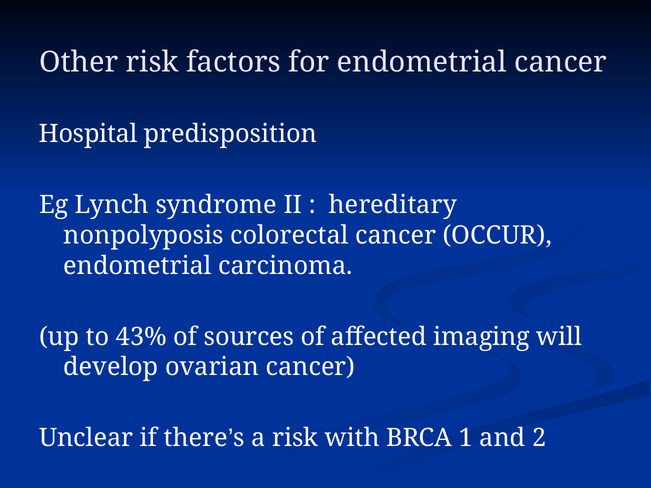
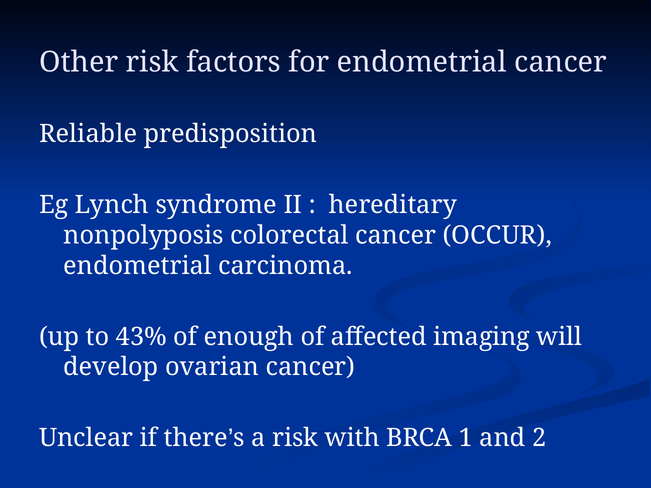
Hospital: Hospital -> Reliable (88, 134)
sources: sources -> enough (249, 337)
